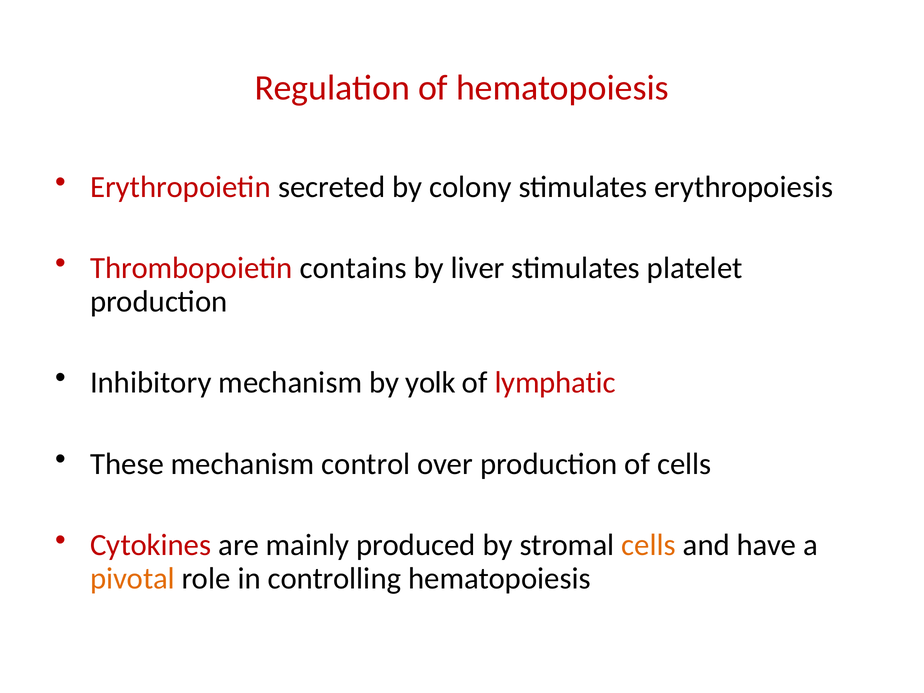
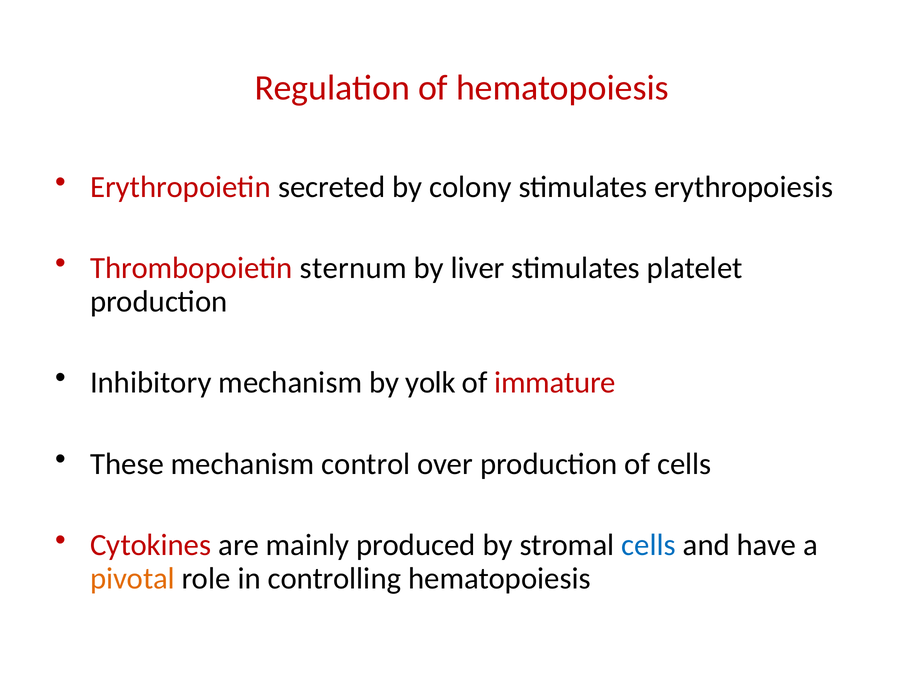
contains: contains -> sternum (353, 268)
lymphatic: lymphatic -> immature (555, 383)
cells colour: orange -> blue (649, 545)
